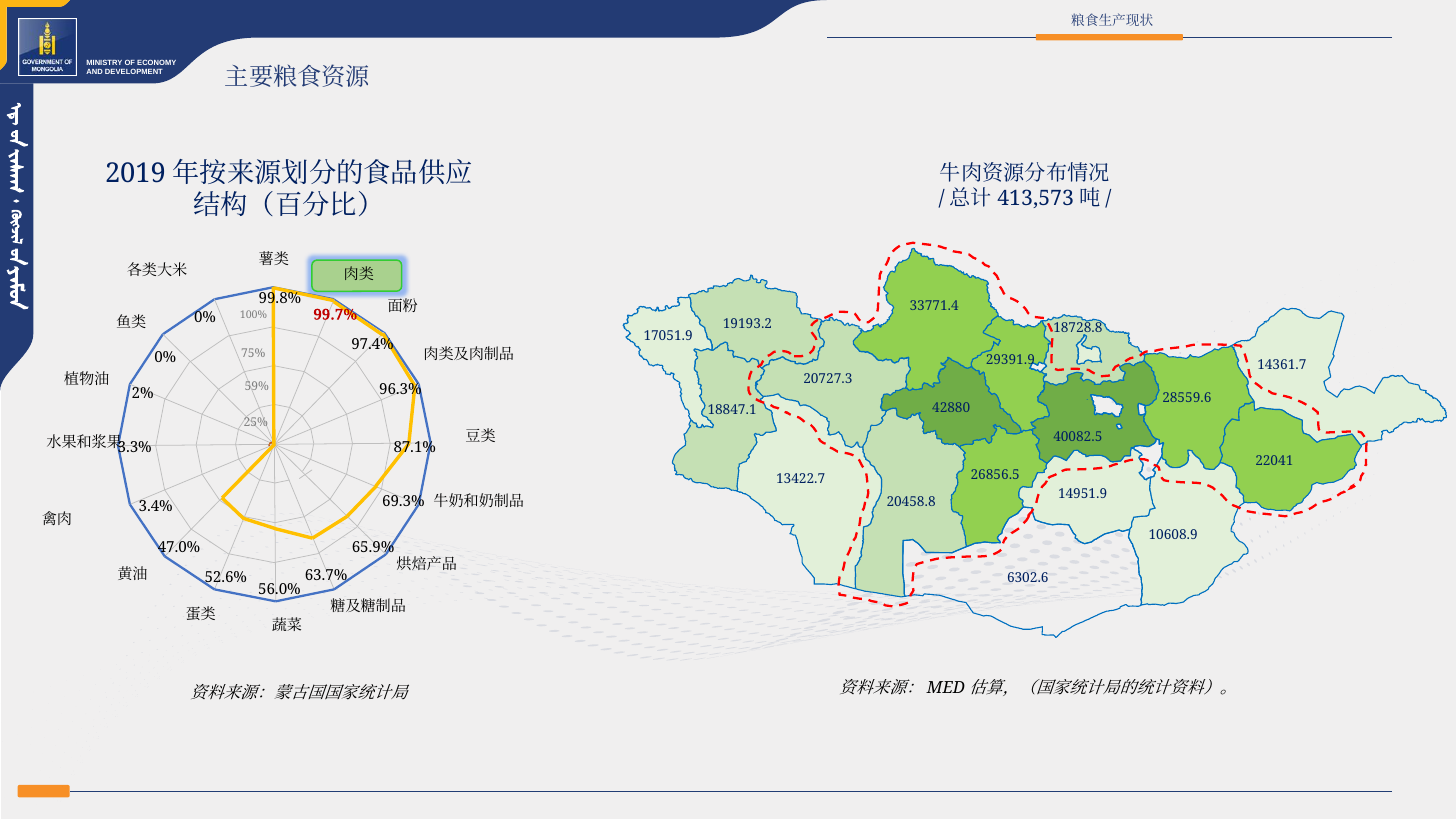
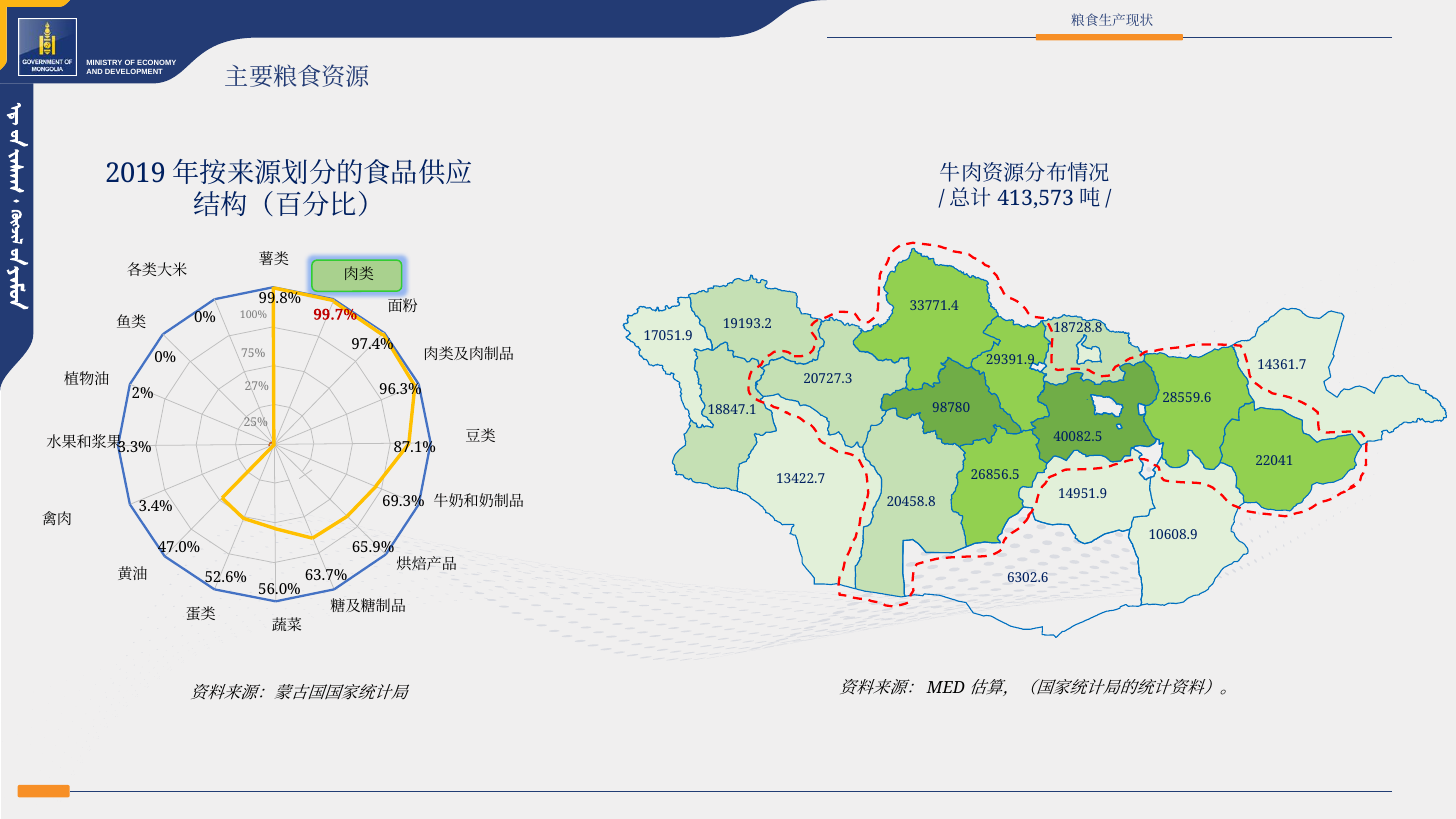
59%: 59% -> 27% (257, 387)
42880: 42880 -> 98780 (951, 408)
